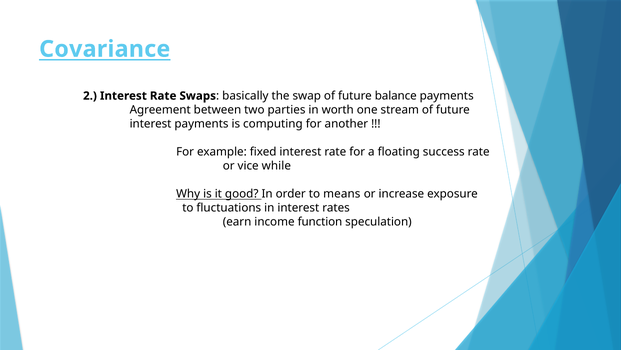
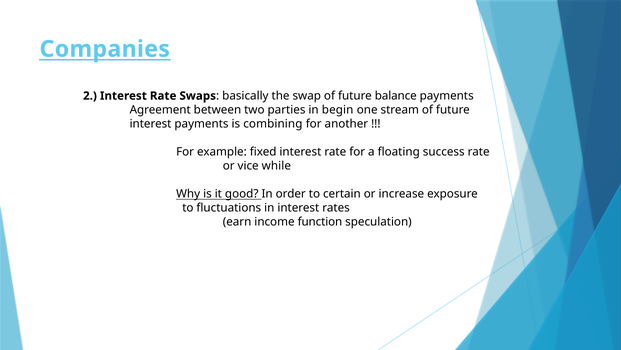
Covariance: Covariance -> Companies (105, 49)
worth: worth -> begin (338, 110)
computing: computing -> combining (273, 124)
means: means -> certain (342, 193)
